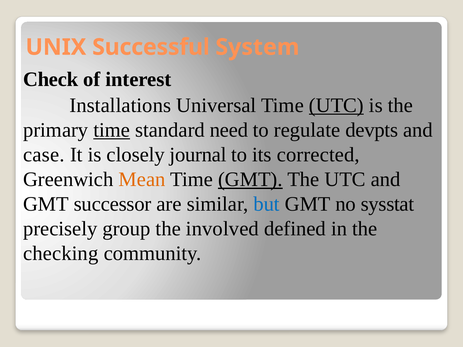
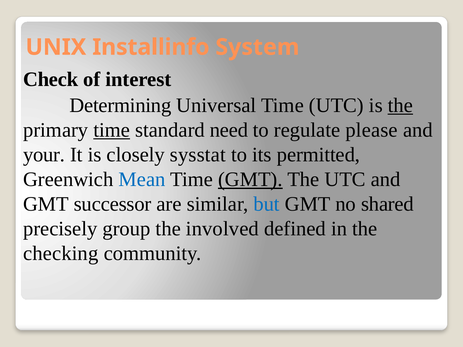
Successful: Successful -> Installinfo (151, 47)
Installations: Installations -> Determining (120, 105)
UTC underline: present -> none (336, 105)
the underline: none -> present (400, 105)
devpts: devpts -> please (372, 130)
case: case -> your (44, 155)
journal: journal -> sysstat (198, 155)
corrected: corrected -> permitted (318, 155)
Mean colour: orange -> blue (142, 180)
sysstat: sysstat -> shared (387, 204)
